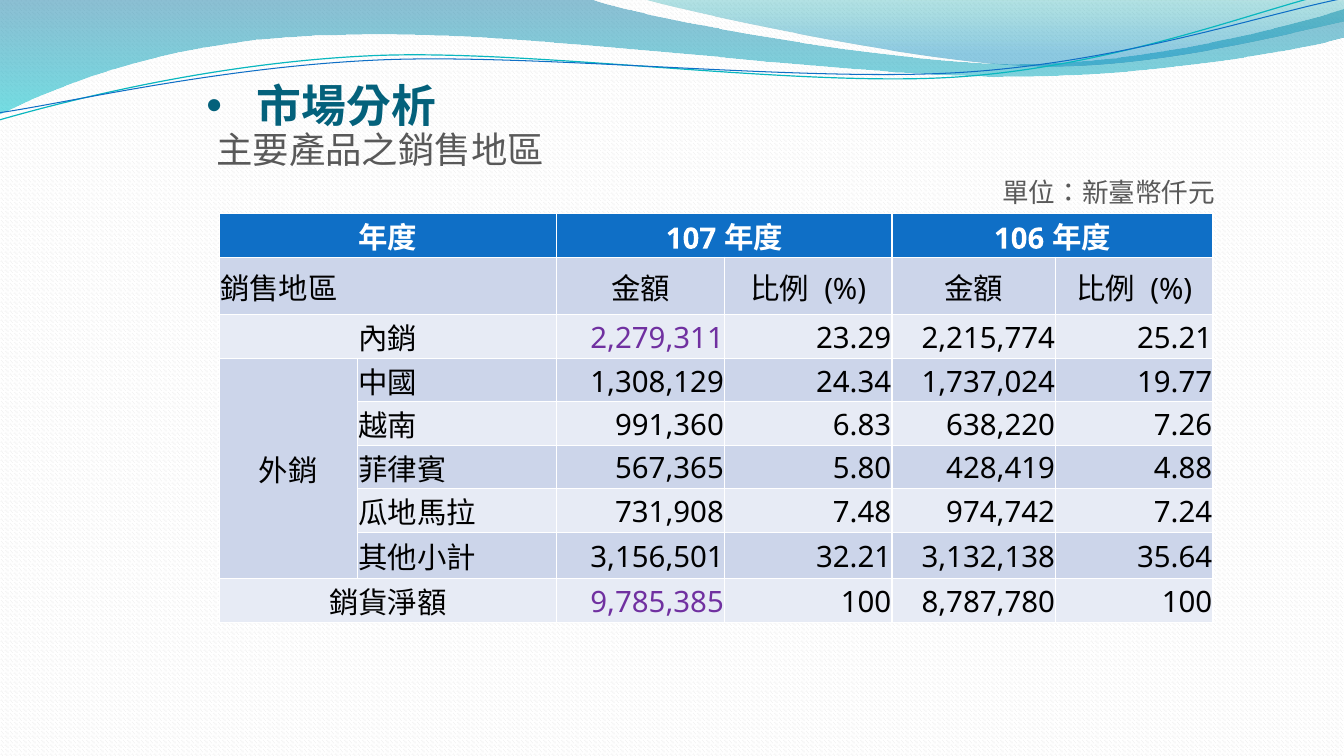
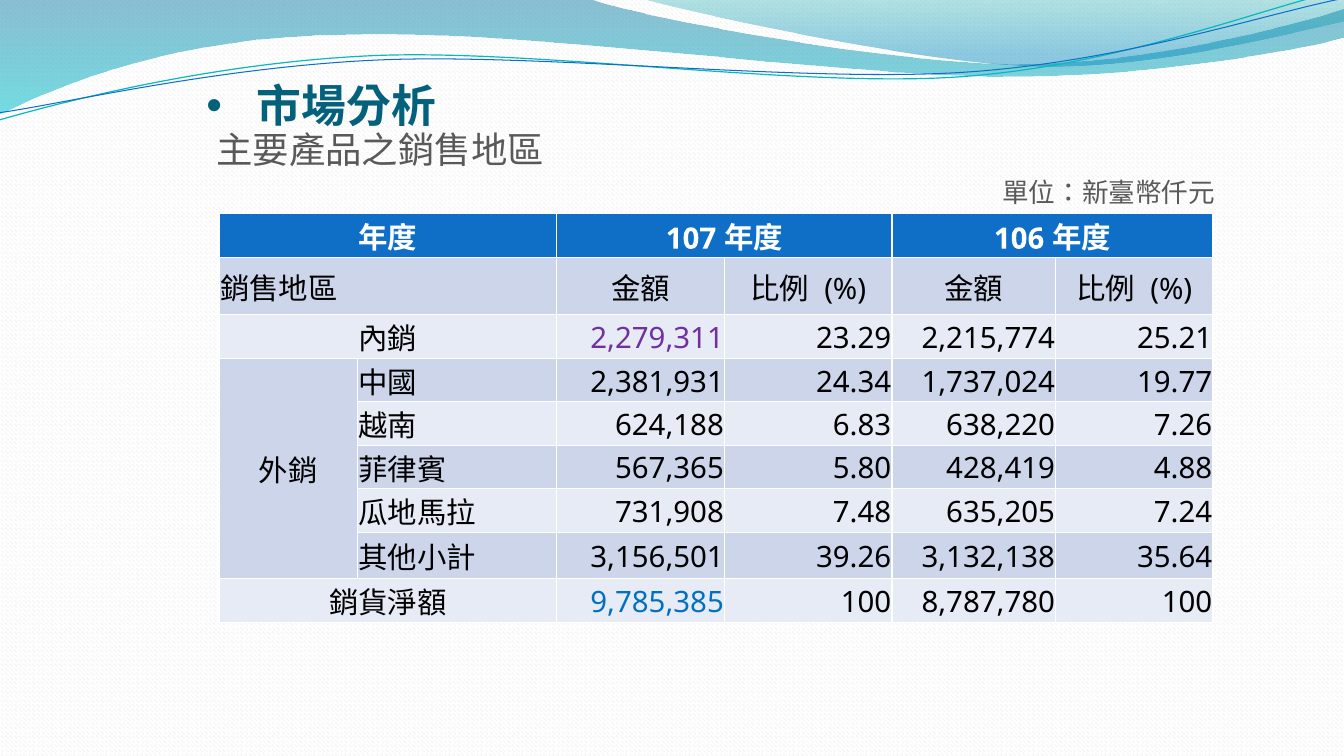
1,308,129: 1,308,129 -> 2,381,931 (657, 382)
991,360: 991,360 -> 624,188 (669, 426)
974,742: 974,742 -> 635,205 (1001, 513)
32.21: 32.21 -> 39.26 (854, 557)
9,785,385 colour: purple -> blue (657, 602)
